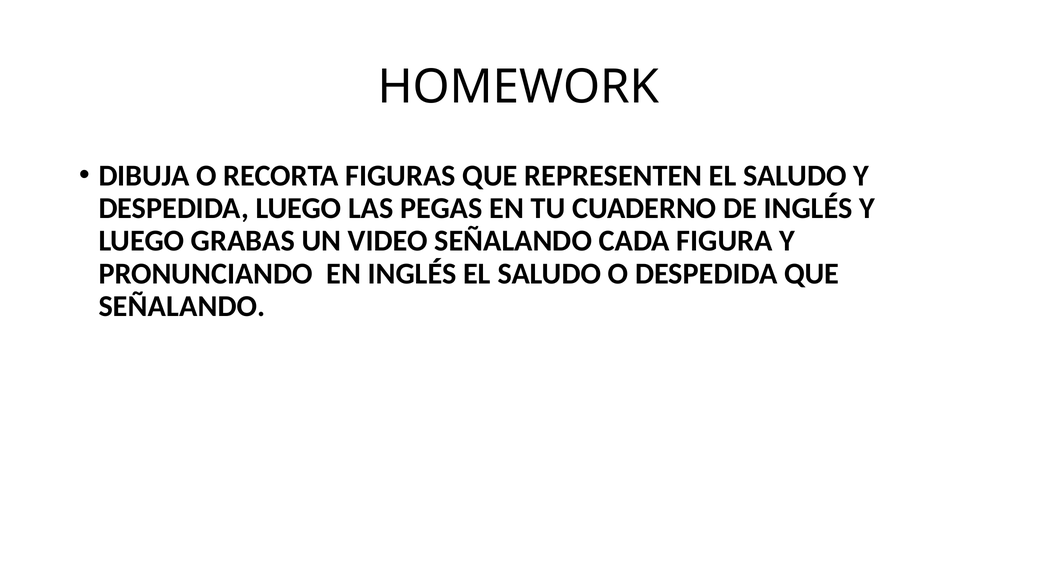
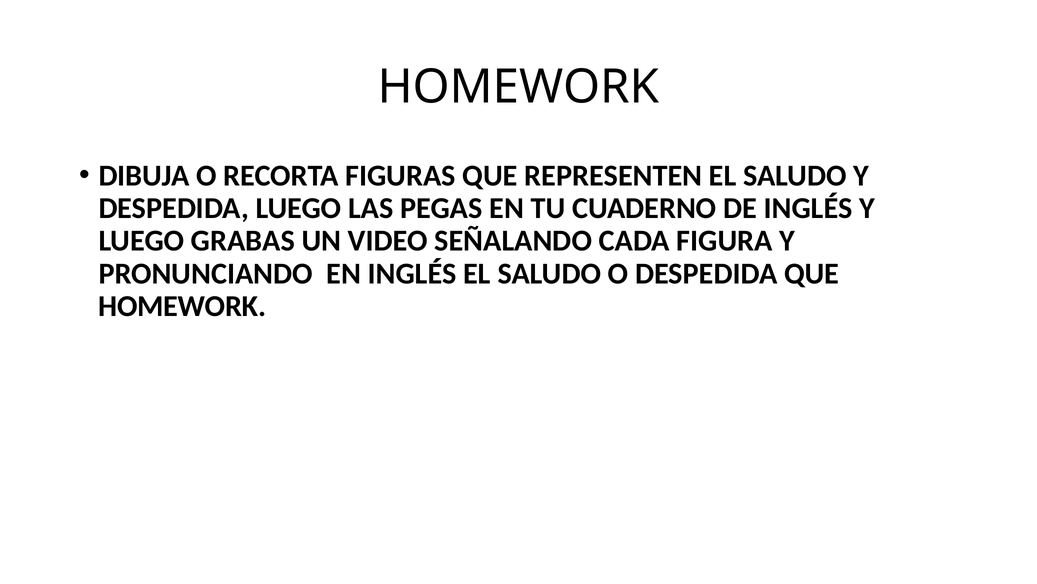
SEÑALANDO: SEÑALANDO -> HOMEWORK (182, 306)
